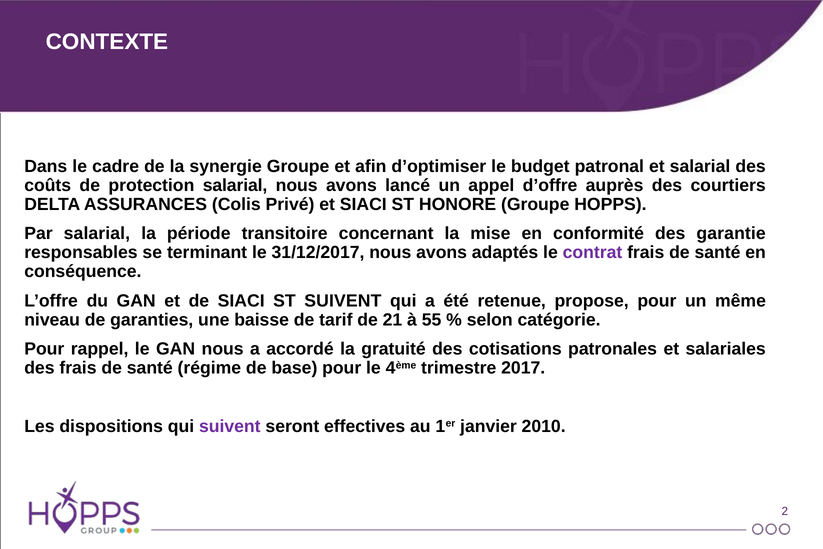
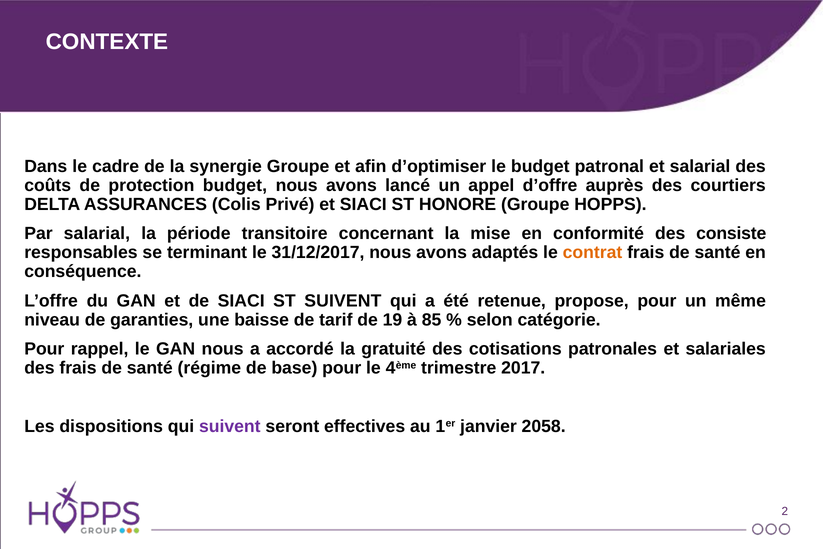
protection salarial: salarial -> budget (235, 185)
garantie: garantie -> consiste (731, 233)
contrat colour: purple -> orange (592, 252)
21: 21 -> 19 (393, 320)
55: 55 -> 85 (432, 320)
2010: 2010 -> 2058 (544, 426)
